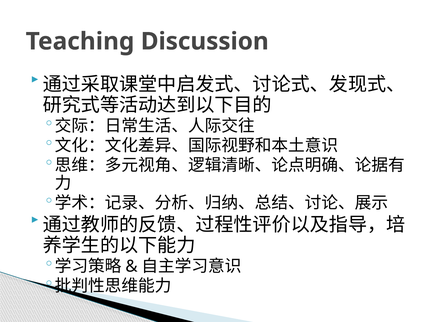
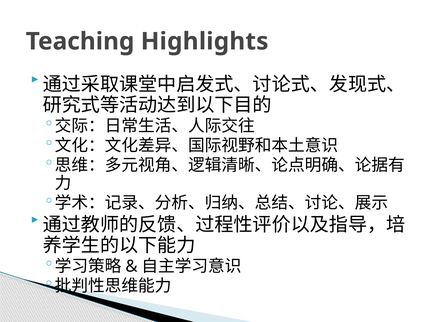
Discussion: Discussion -> Highlights (205, 41)
